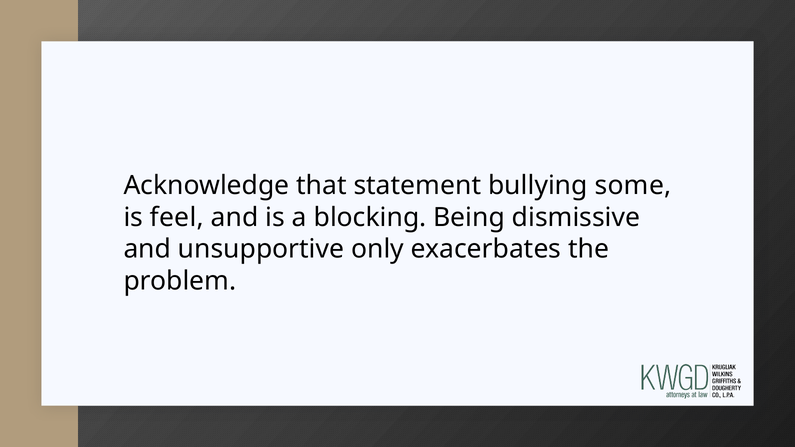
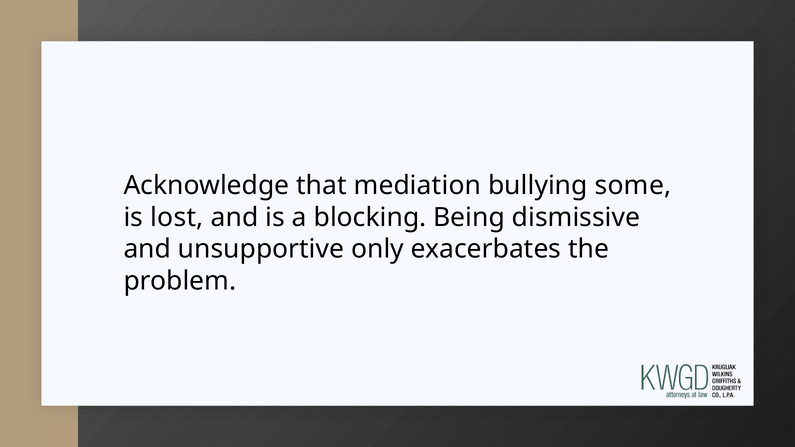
statement: statement -> mediation (417, 186)
feel: feel -> lost (177, 218)
